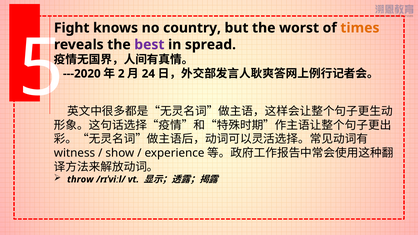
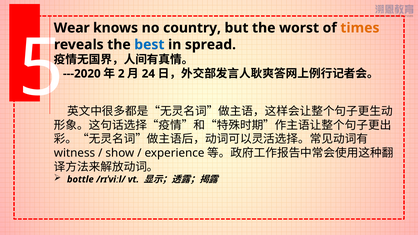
Fight: Fight -> Wear (72, 28)
best colour: purple -> blue (149, 45)
throw: throw -> bottle (80, 179)
